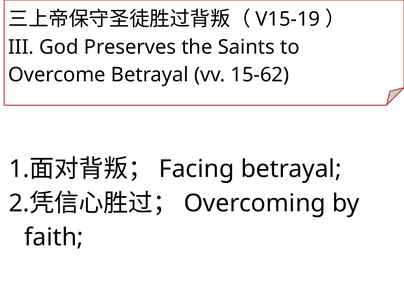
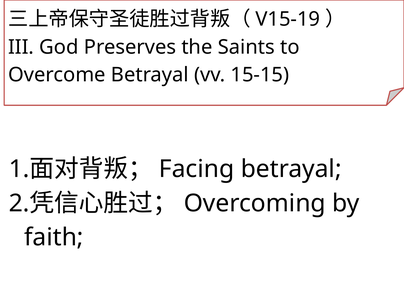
15-62: 15-62 -> 15-15 (260, 75)
